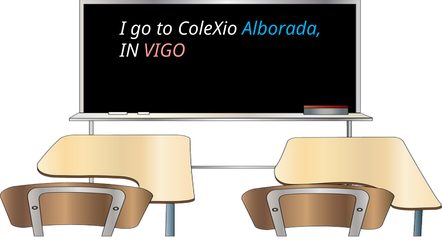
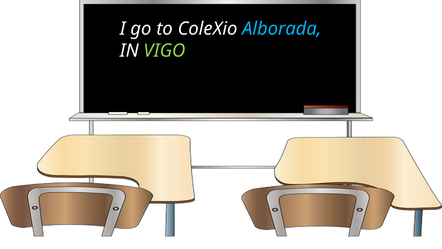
VIGO colour: pink -> light green (165, 51)
